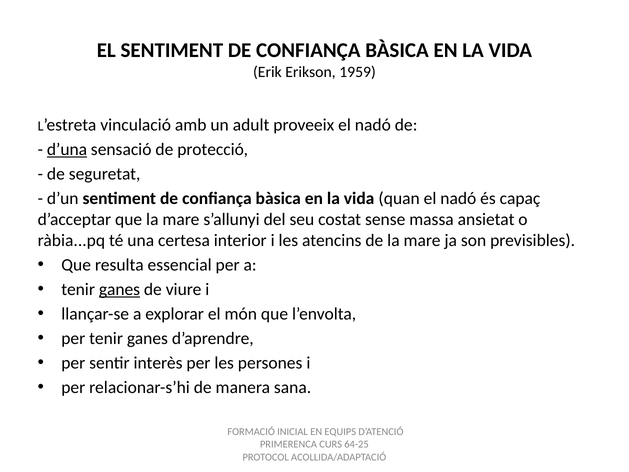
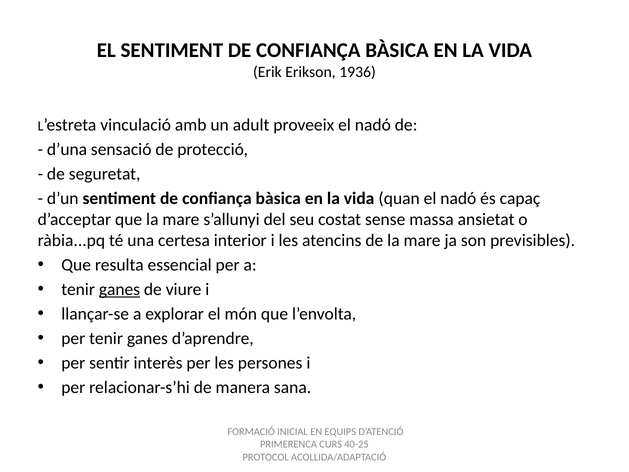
1959: 1959 -> 1936 (358, 72)
d’una underline: present -> none (67, 149)
64-25: 64-25 -> 40-25 (357, 444)
